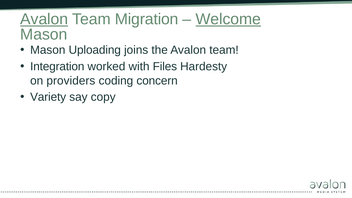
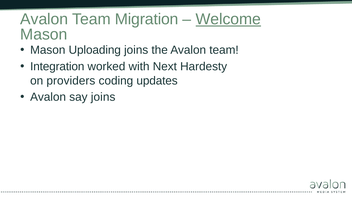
Avalon underline: present -> none (44, 19)
Files: Files -> Next (165, 67)
concern: concern -> updates (157, 81)
Variety: Variety -> Avalon (48, 97)
say copy: copy -> joins (103, 97)
